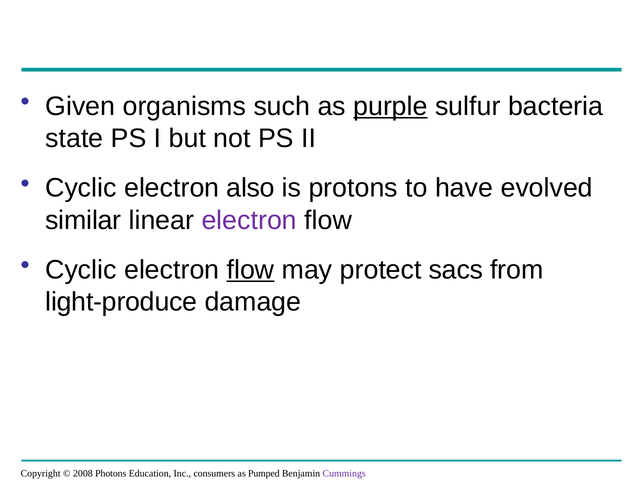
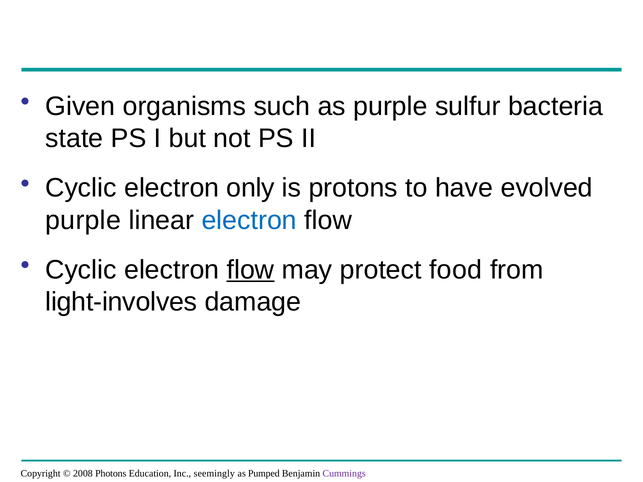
purple underline: present -> none (390, 106)
also: also -> only (251, 188)
similar: similar -> purple (83, 220)
electron colour: purple -> blue (249, 220)
sacs: sacs -> food (456, 270)
light-produce: light-produce -> light-involves (121, 302)
consumers: consumers -> seemingly (214, 474)
